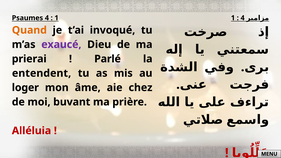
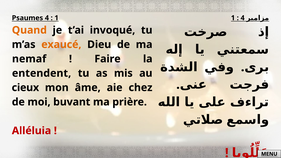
exaucé colour: purple -> orange (61, 45)
prierai: prierai -> nemaf (29, 59)
Parlé: Parlé -> Faire (107, 59)
loger: loger -> cieux (25, 88)
